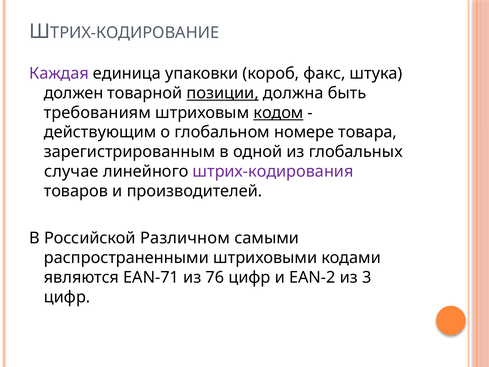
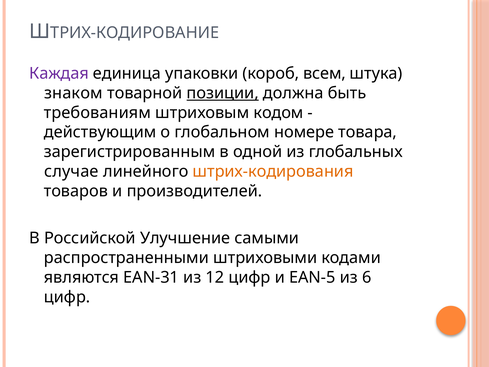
факс: факс -> всем (325, 73)
должен: должен -> знаком (73, 93)
кодом underline: present -> none (278, 113)
штрих-кодирования colour: purple -> orange (273, 171)
Различном: Различном -> Улучшение (185, 238)
EAN-71: EAN-71 -> EAN-31 (151, 277)
76: 76 -> 12 (215, 277)
EAN-2: EAN-2 -> EAN-5 (312, 277)
3: 3 -> 6 (367, 277)
